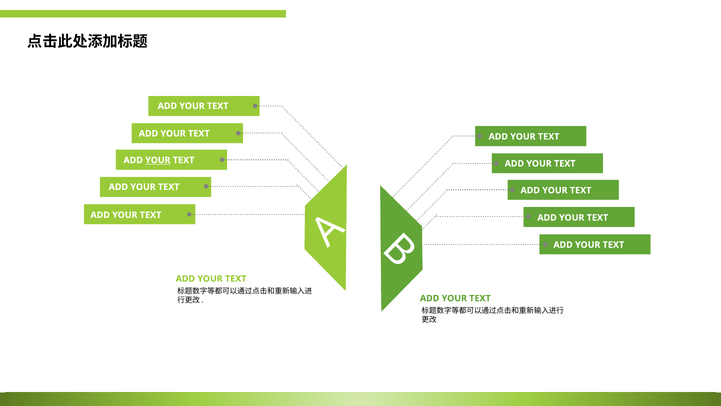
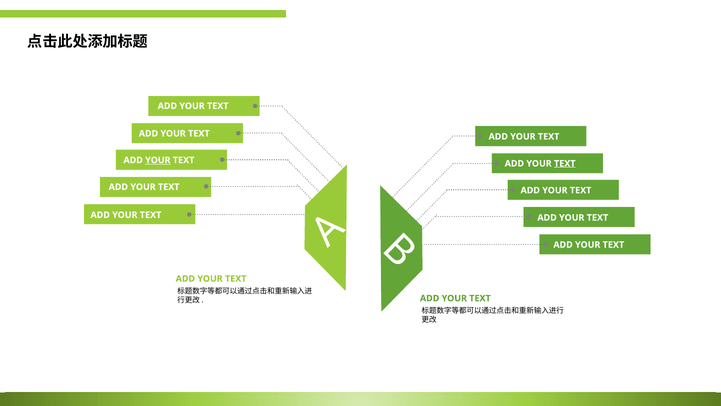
TEXT underline: none -> present (565, 163)
